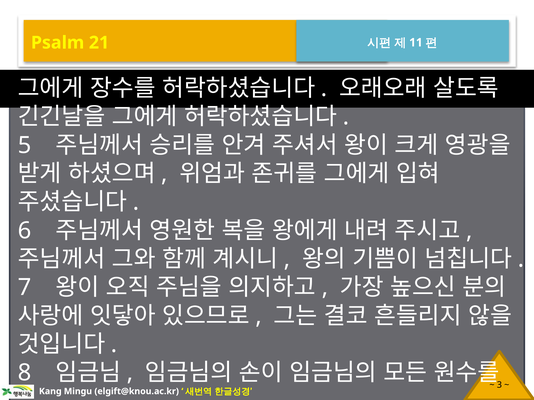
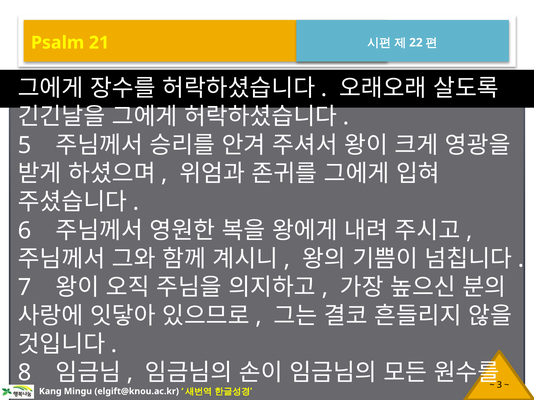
11: 11 -> 22 (416, 43)
